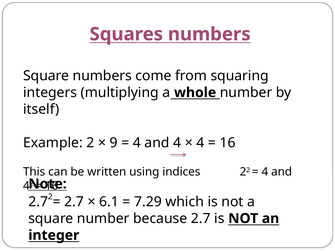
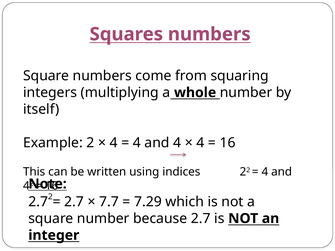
9: 9 -> 4 (114, 143)
6.1: 6.1 -> 7.7 (109, 202)
